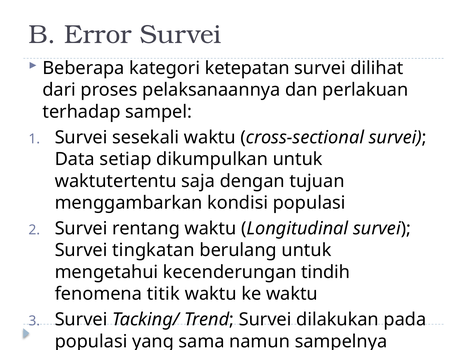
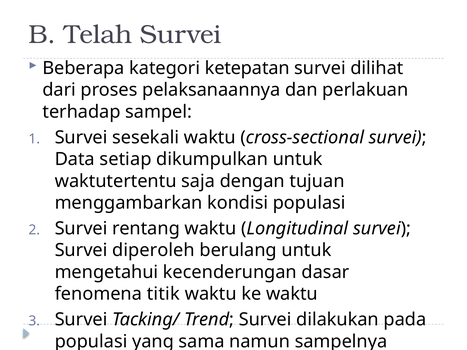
Error: Error -> Telah (98, 35)
tingkatan: tingkatan -> diperoleh (153, 250)
tindih: tindih -> dasar (326, 272)
